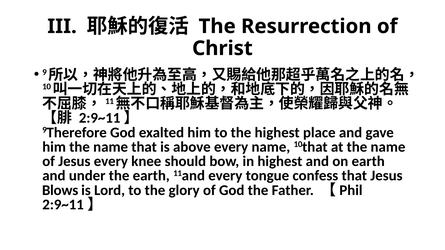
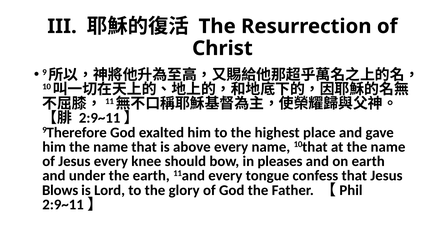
in highest: highest -> pleases (280, 162)
